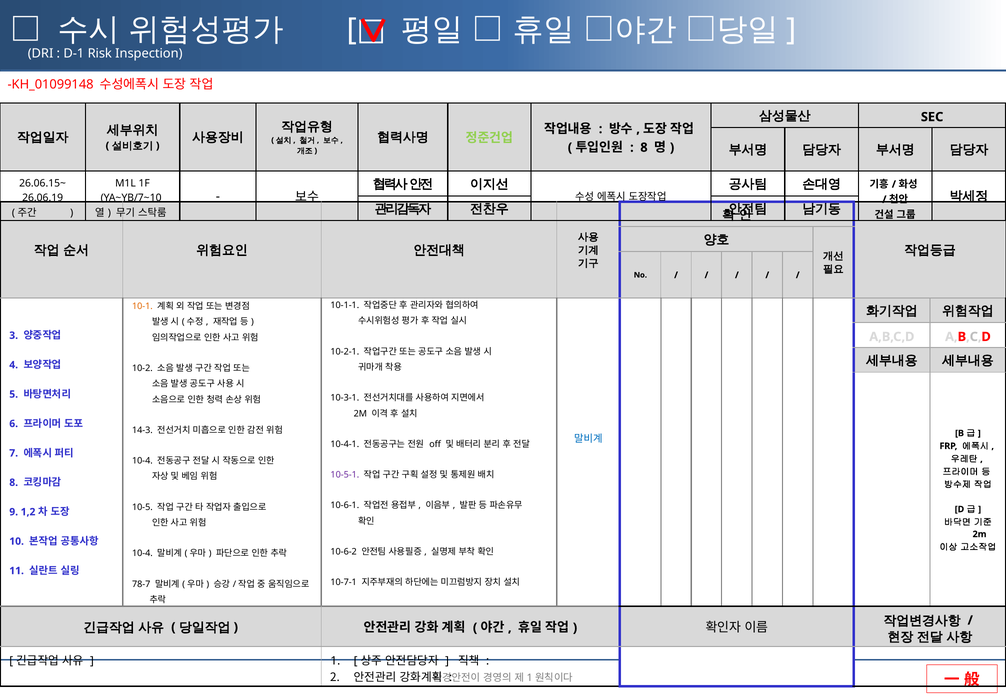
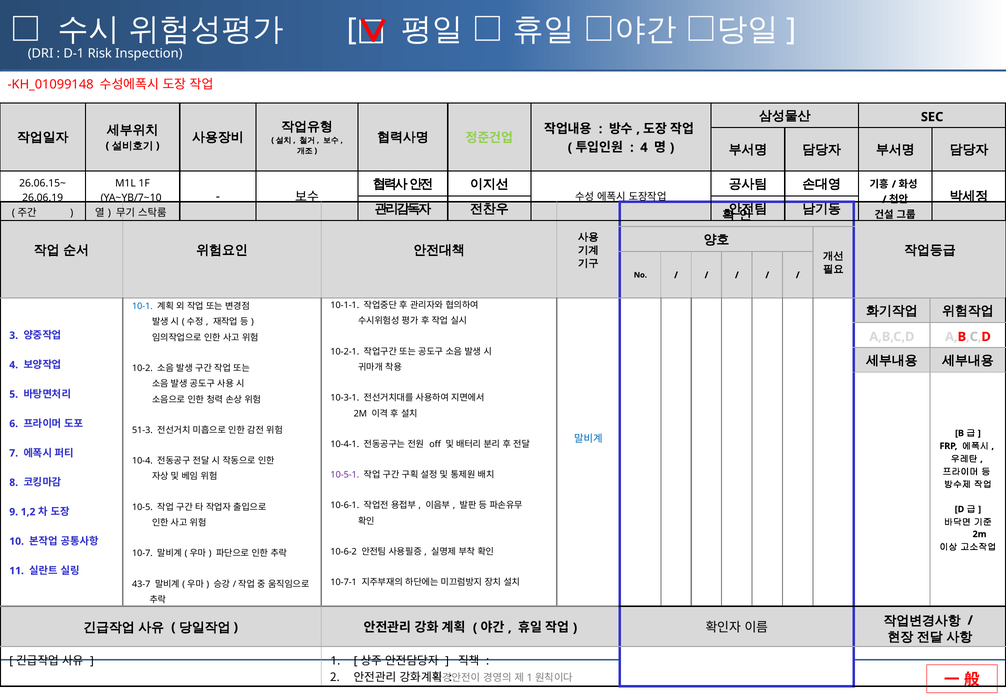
8: 8 -> 4 (644, 148)
10-1 colour: orange -> blue (142, 306)
14-3: 14-3 -> 51-3 (142, 430)
10-4: 10-4 -> 10-7 (142, 554)
78-7: 78-7 -> 43-7 (141, 584)
